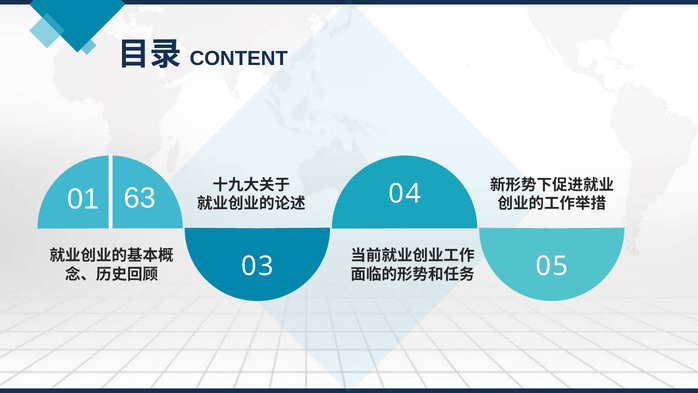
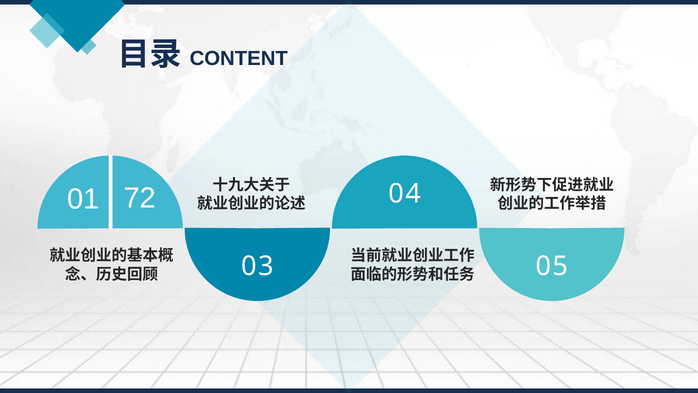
63: 63 -> 72 (140, 198)
